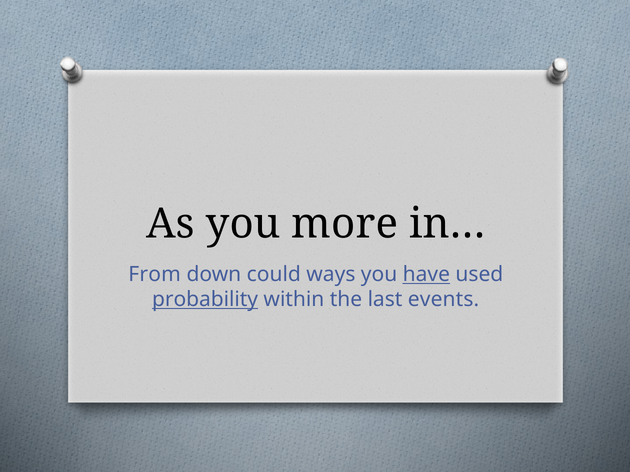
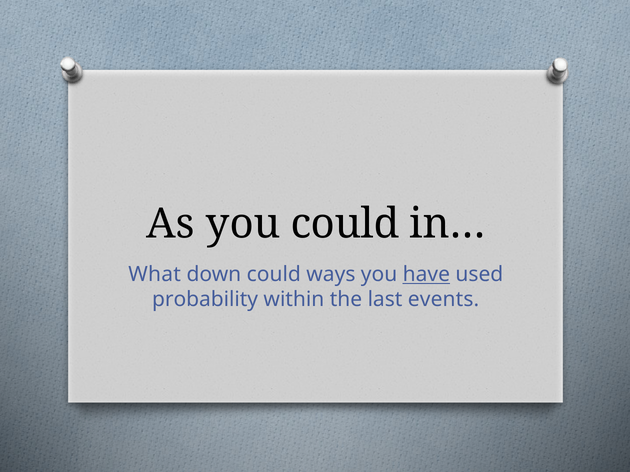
you more: more -> could (345, 224)
From: From -> What (155, 275)
probability underline: present -> none (205, 300)
